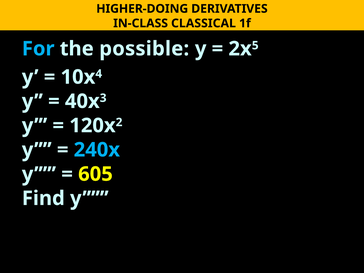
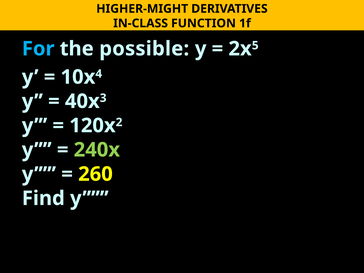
HIGHER-DOING: HIGHER-DOING -> HIGHER-MIGHT (142, 9)
CLASSICAL: CLASSICAL -> FUNCTION (204, 23)
240x colour: light blue -> light green (97, 150)
605: 605 -> 260 (95, 174)
